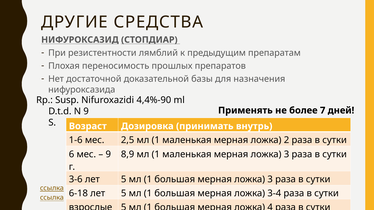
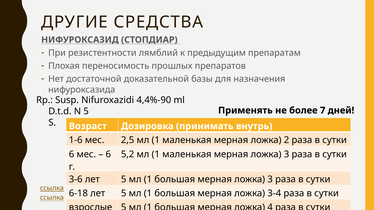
N 9: 9 -> 5 (86, 111)
9: 9 -> 6 (108, 154)
8,9: 8,9 -> 5,2 (128, 154)
